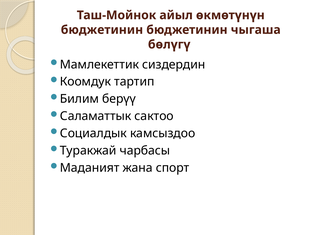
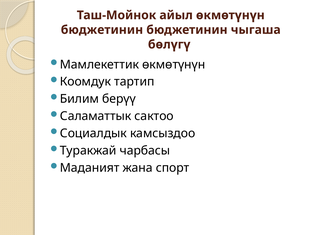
Мамлекеттик сиздердин: сиздердин -> өкмөтүнүн (174, 64)
